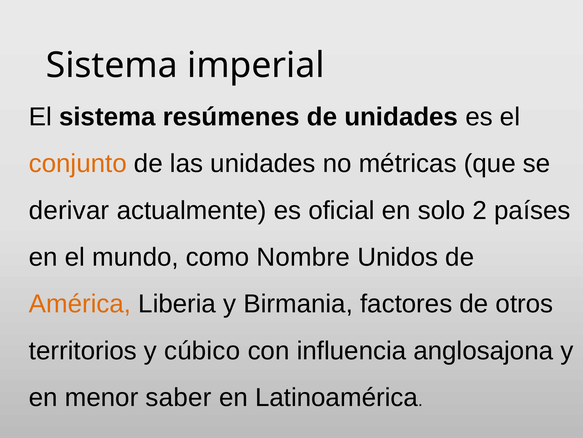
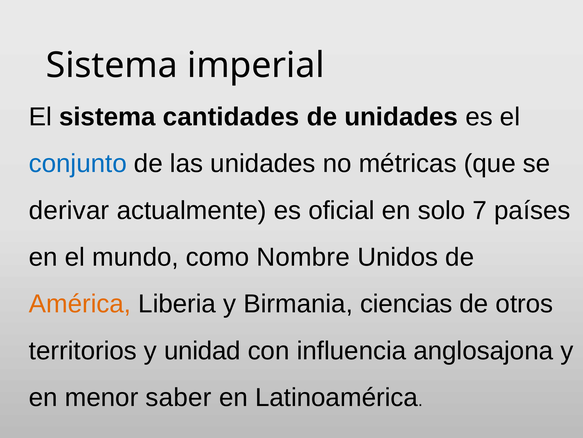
resúmenes: resúmenes -> cantidades (231, 117)
conjunto colour: orange -> blue (78, 163)
2: 2 -> 7 (480, 210)
factores: factores -> ciencias (406, 303)
cúbico: cúbico -> unidad (202, 350)
